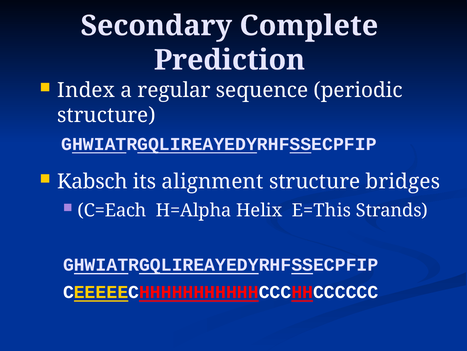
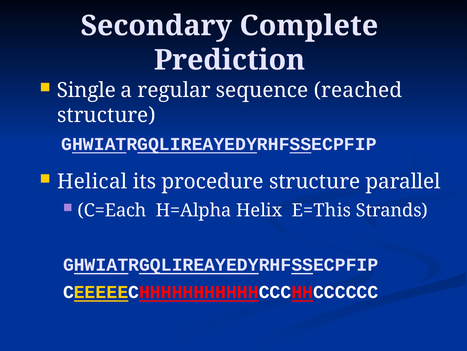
Index: Index -> Single (86, 90)
periodic: periodic -> reached (358, 90)
Kabsch: Kabsch -> Helical (92, 181)
alignment: alignment -> procedure (213, 181)
bridges: bridges -> parallel (403, 181)
